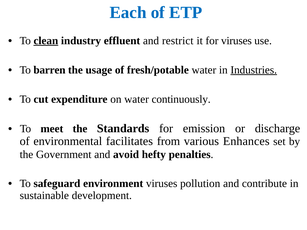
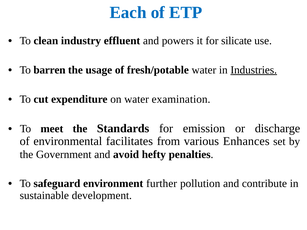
clean underline: present -> none (46, 41)
restrict: restrict -> powers (178, 41)
for viruses: viruses -> silicate (236, 41)
continuously: continuously -> examination (181, 99)
environment viruses: viruses -> further (162, 184)
